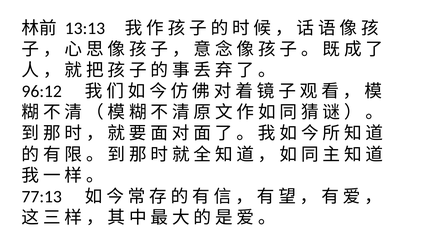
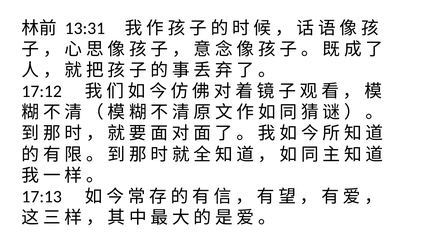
13:13: 13:13 -> 13:31 (85, 28)
96:12: 96:12 -> 17:12 (42, 92)
77:13: 77:13 -> 17:13 (42, 197)
